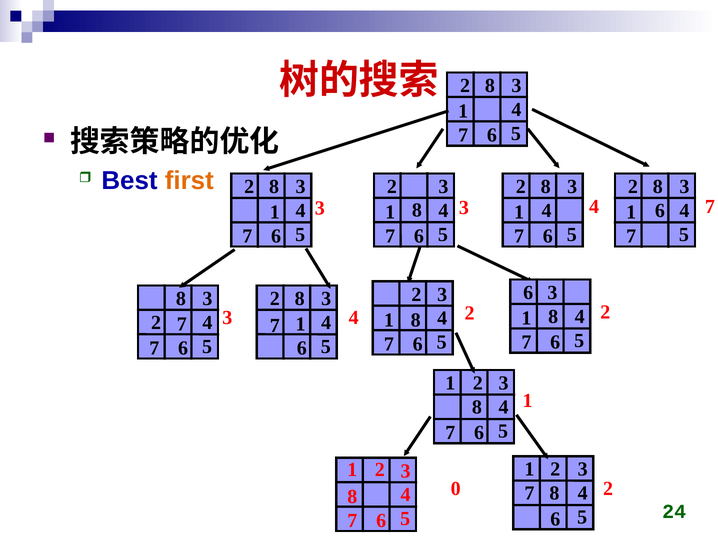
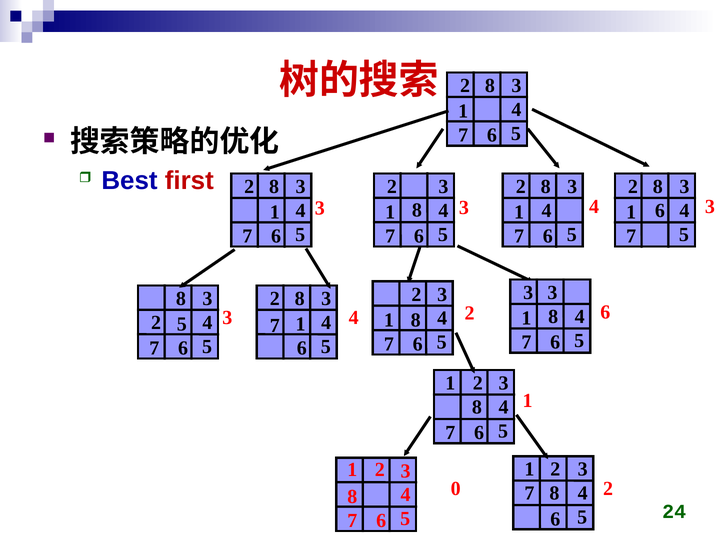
first colour: orange -> red (189, 181)
4 7: 7 -> 3 (710, 207)
6: 6 -> 3 (528, 293)
2: 2 -> 6 (605, 312)
2 7: 7 -> 5 (182, 324)
